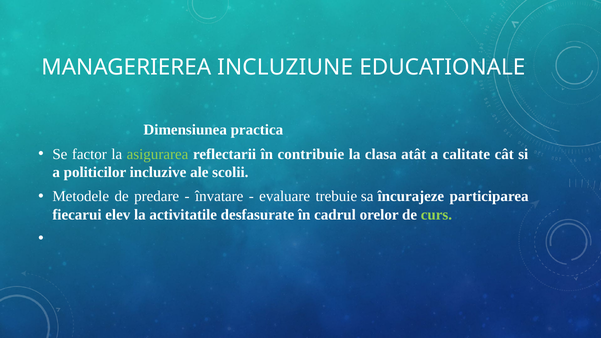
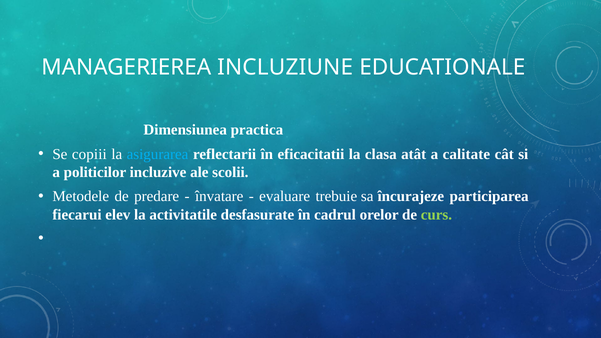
factor: factor -> copiii (89, 154)
asigurarea colour: light green -> light blue (158, 154)
contribuie: contribuie -> eficacitatii (311, 154)
